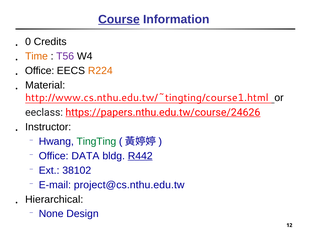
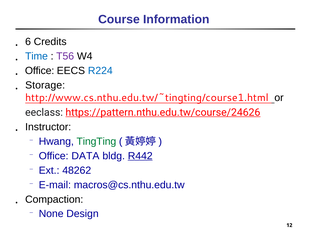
Course underline: present -> none (119, 19)
0: 0 -> 6 (28, 42)
Time colour: orange -> blue (37, 56)
R224 colour: orange -> blue (100, 71)
Material: Material -> Storage (45, 85)
https://papers.nthu.edu.tw/course/24626: https://papers.nthu.edu.tw/course/24626 -> https://pattern.nthu.edu.tw/course/24626 (163, 112)
38102: 38102 -> 48262 (77, 171)
project@cs.nthu.edu.tw: project@cs.nthu.edu.tw -> macros@cs.nthu.edu.tw (129, 185)
Hierarchical: Hierarchical -> Compaction (54, 200)
